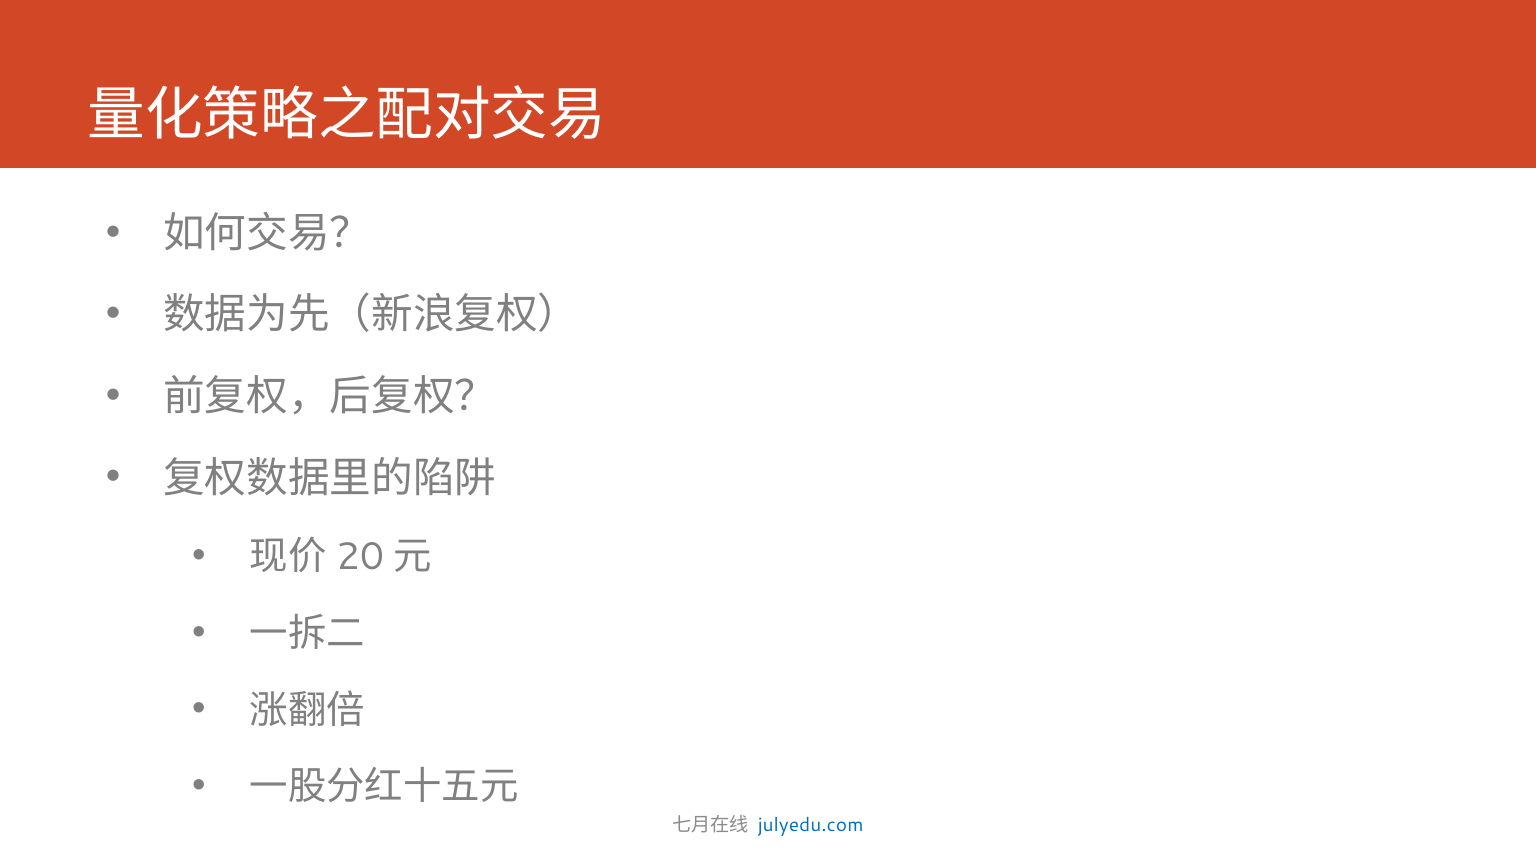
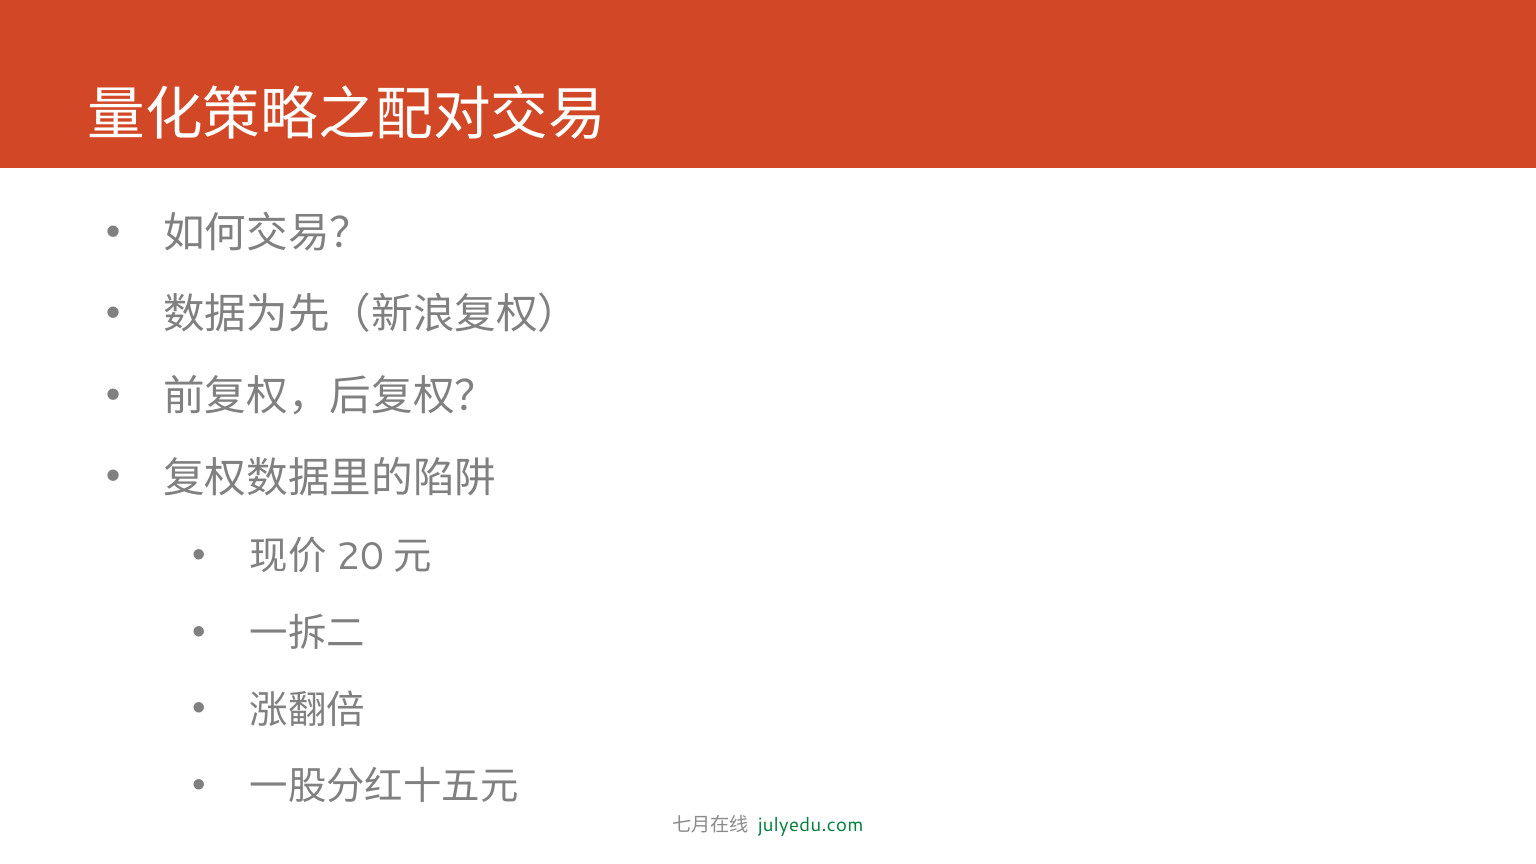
julyedu.com colour: blue -> green (811, 825)
